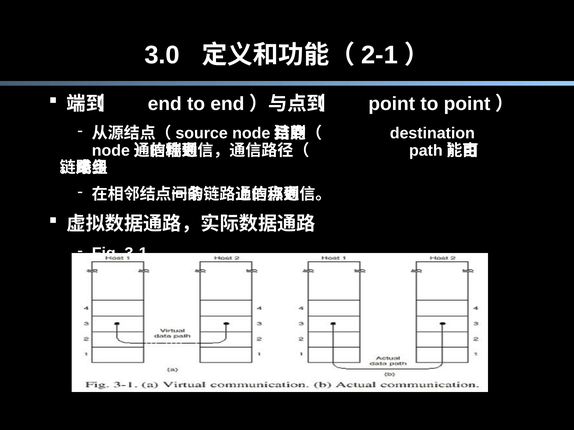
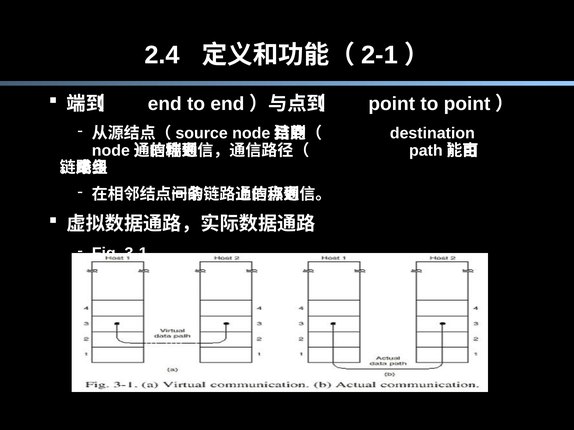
3.0: 3.0 -> 2.4 (162, 55)
